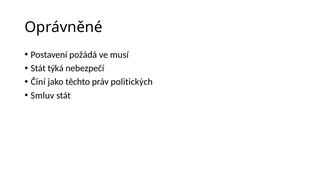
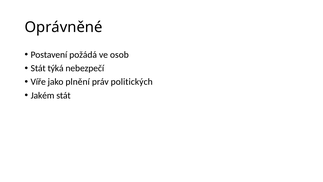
musí: musí -> osob (119, 55)
Činí: Činí -> Víře (38, 82)
těchto: těchto -> plnění (78, 82)
Smluv: Smluv -> Jakém (43, 95)
